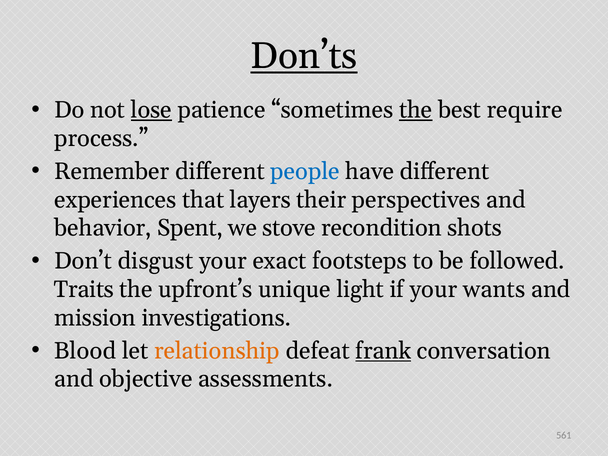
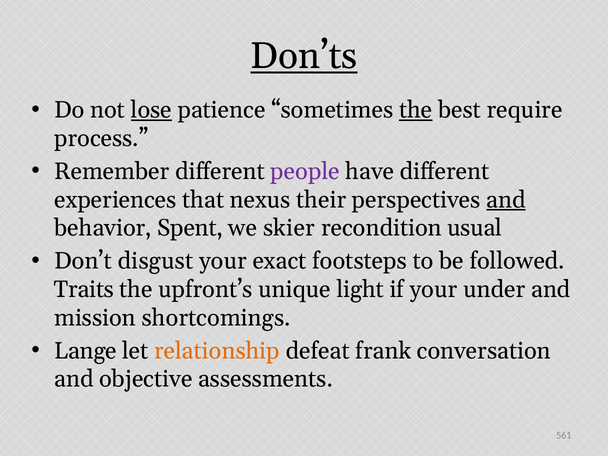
people colour: blue -> purple (305, 171)
layers: layers -> nexus (260, 200)
and underline: none -> present (506, 200)
stove: stove -> skier (289, 228)
shots: shots -> usual (475, 228)
wants: wants -> under (494, 289)
investigations: investigations -> shortcomings (216, 318)
Blood: Blood -> Lange (85, 351)
frank underline: present -> none (383, 351)
